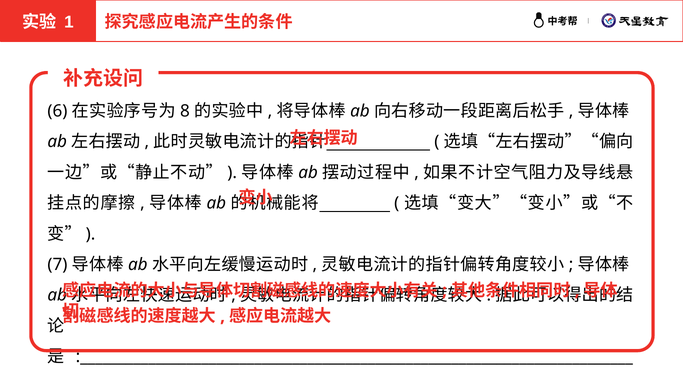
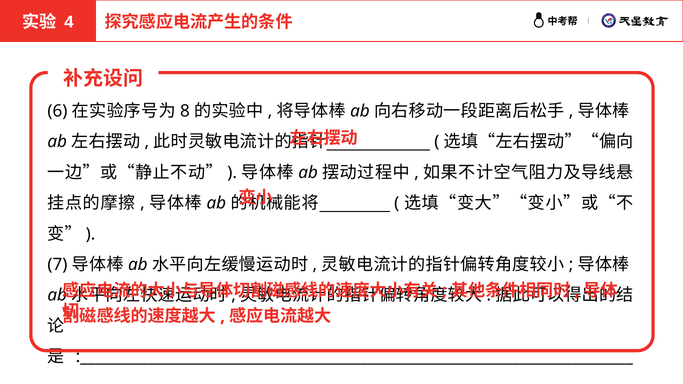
1: 1 -> 4 (69, 22)
